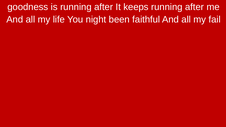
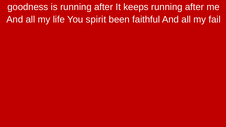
night: night -> spirit (96, 20)
